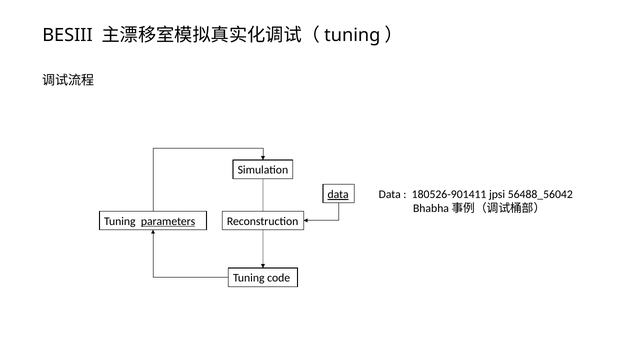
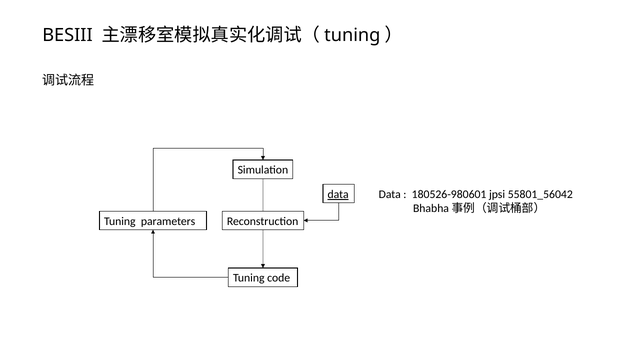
180526-901411: 180526-901411 -> 180526-980601 (449, 194)
56488_56042: 56488_56042 -> 55801_56042 (540, 194)
parameters underline: present -> none (168, 221)
